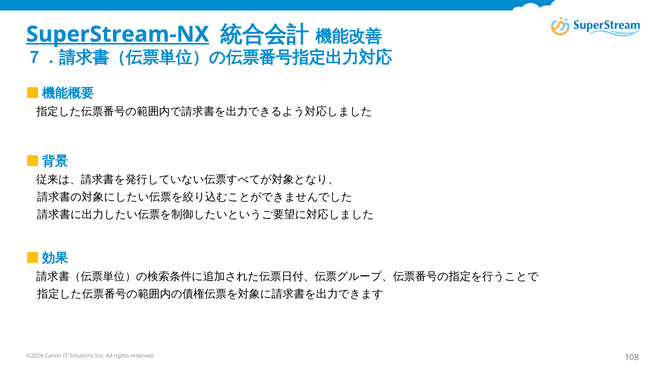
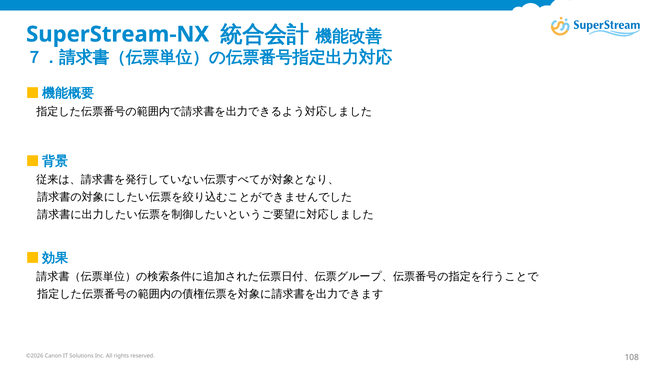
SuperStream-NX underline: present -> none (118, 34)
